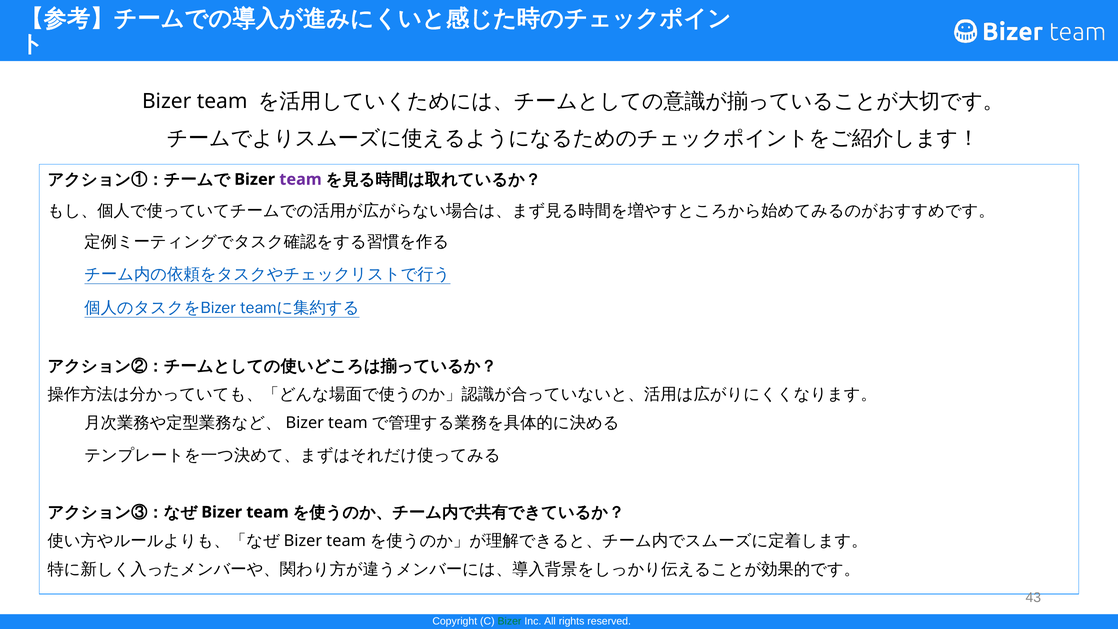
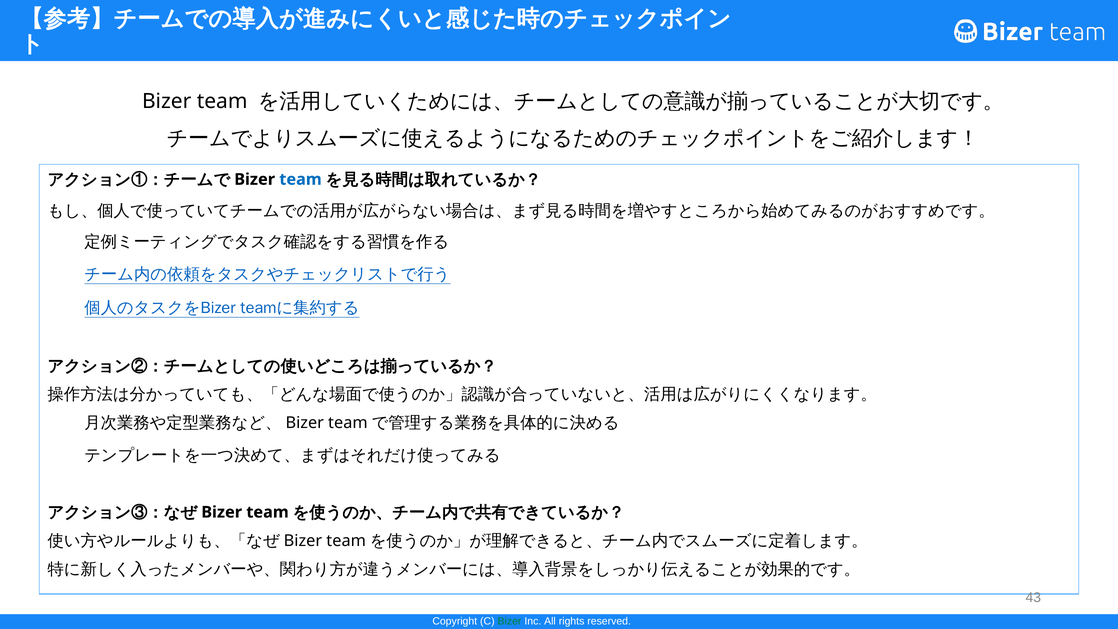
team colour: purple -> blue (301, 179)
